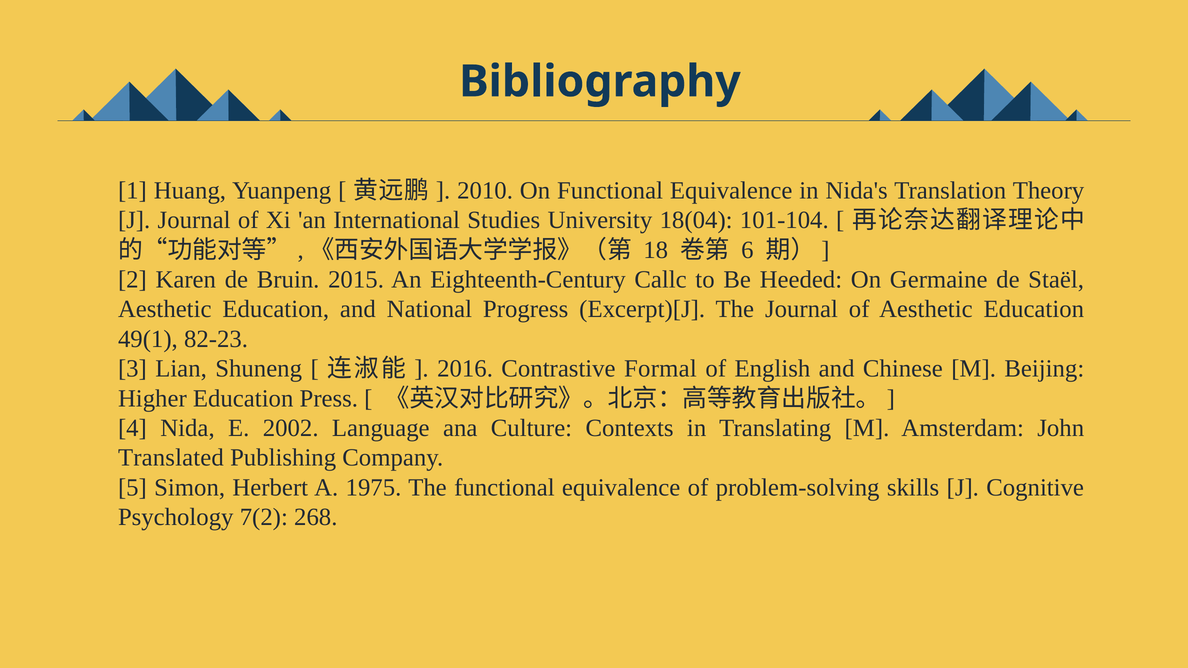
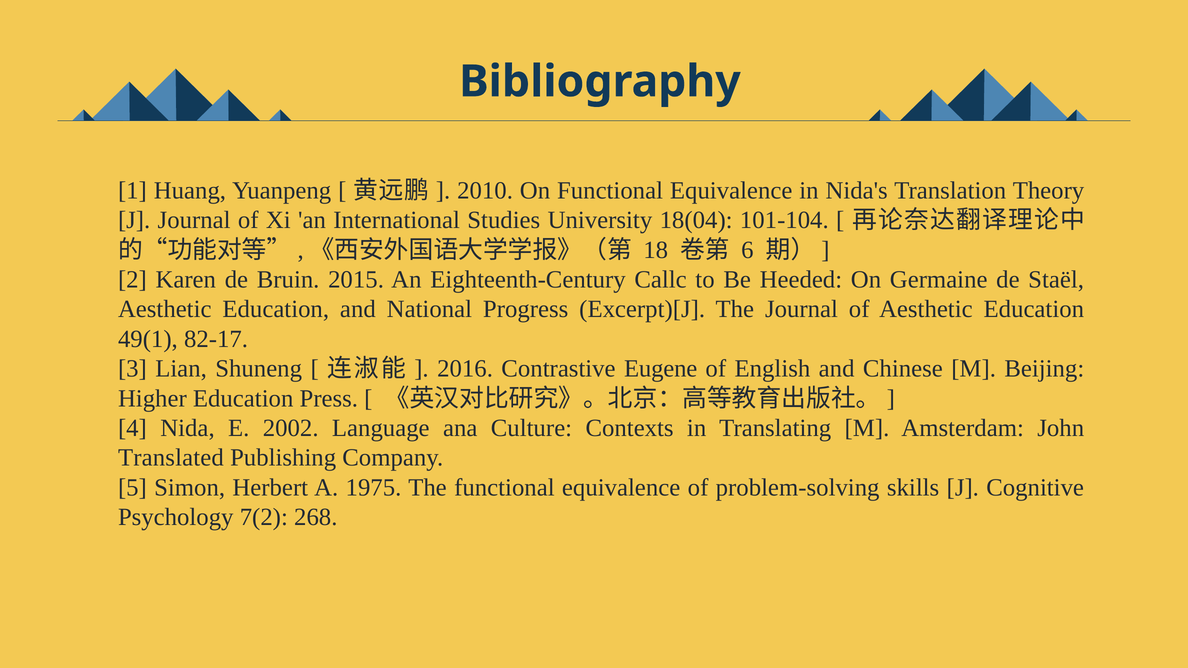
82-23: 82-23 -> 82-17 (216, 339)
Formal: Formal -> Eugene (661, 369)
